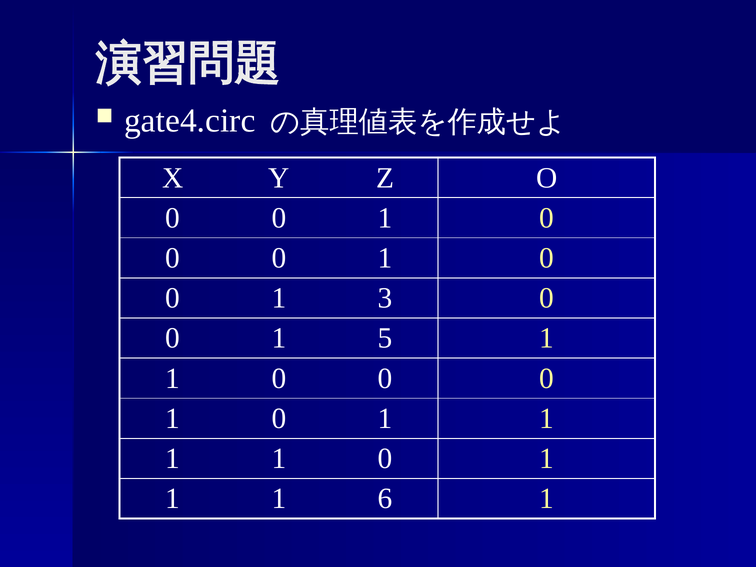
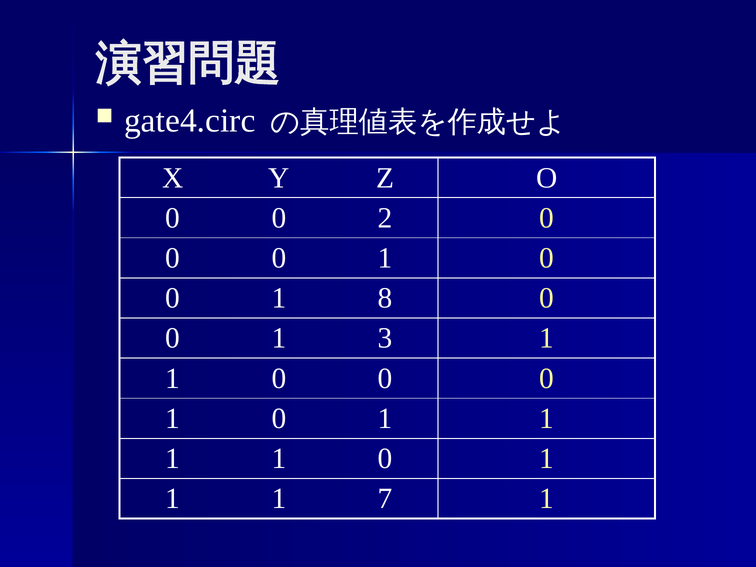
1: 1 -> 2 (385, 218)
3: 3 -> 8 (385, 298)
5: 5 -> 3 (385, 338)
6: 6 -> 7 (385, 499)
